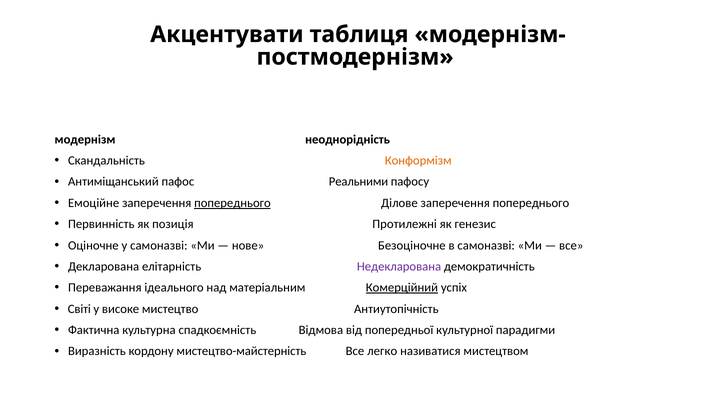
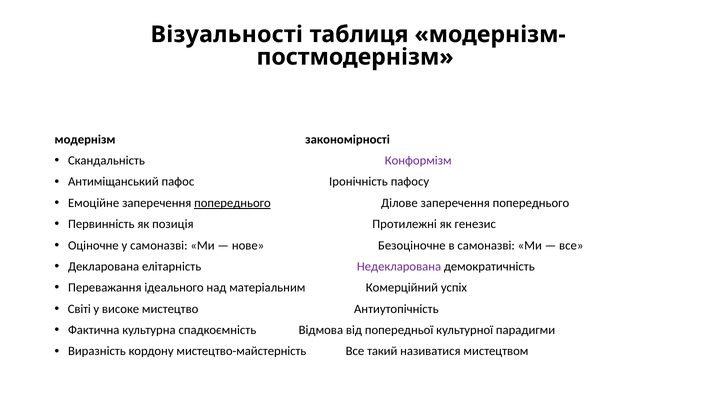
Акцентувати: Акцентувати -> Візуальності (227, 34)
неоднорідність: неоднорідність -> закономірності (348, 139)
Конформізм colour: orange -> purple (418, 161)
Реальними: Реальними -> Іронічність (358, 182)
Комерційний underline: present -> none (402, 287)
легко: легко -> такий (382, 351)
